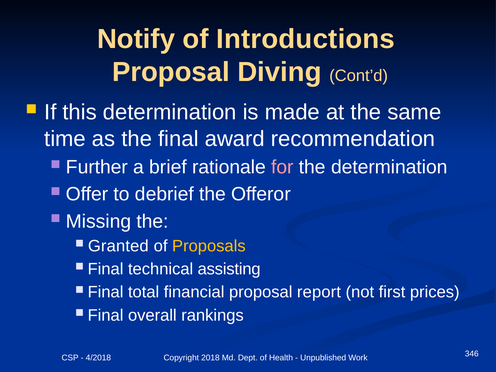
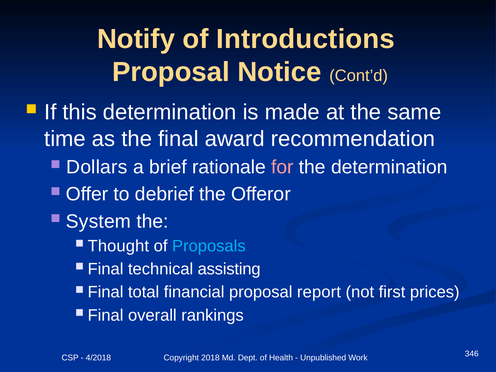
Diving: Diving -> Notice (279, 72)
Further: Further -> Dollars (97, 167)
Missing: Missing -> System (98, 221)
Granted: Granted -> Thought (118, 246)
Proposals colour: yellow -> light blue (209, 246)
